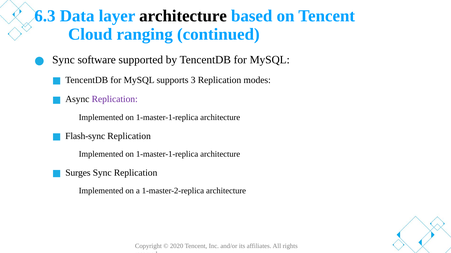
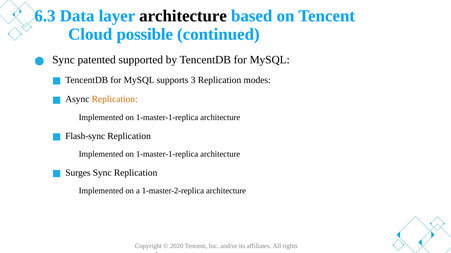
ranging: ranging -> possible (145, 34)
software: software -> patented (97, 60)
Replication colour: purple -> orange (115, 99)
